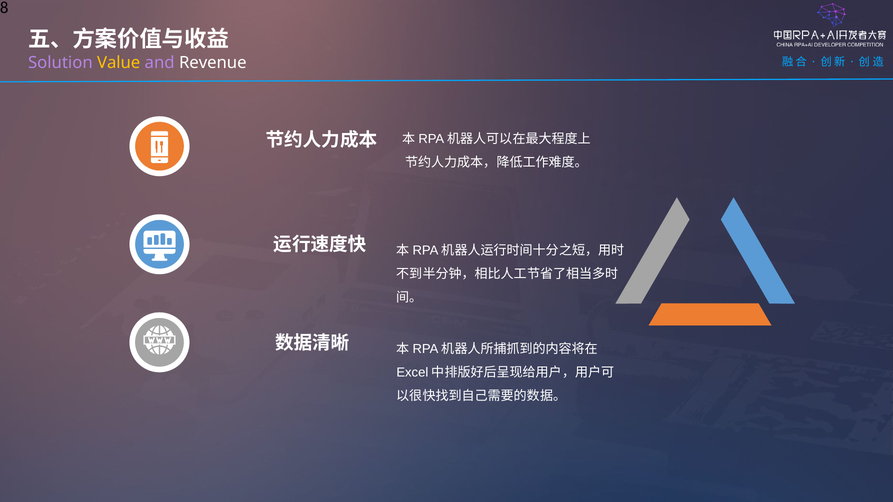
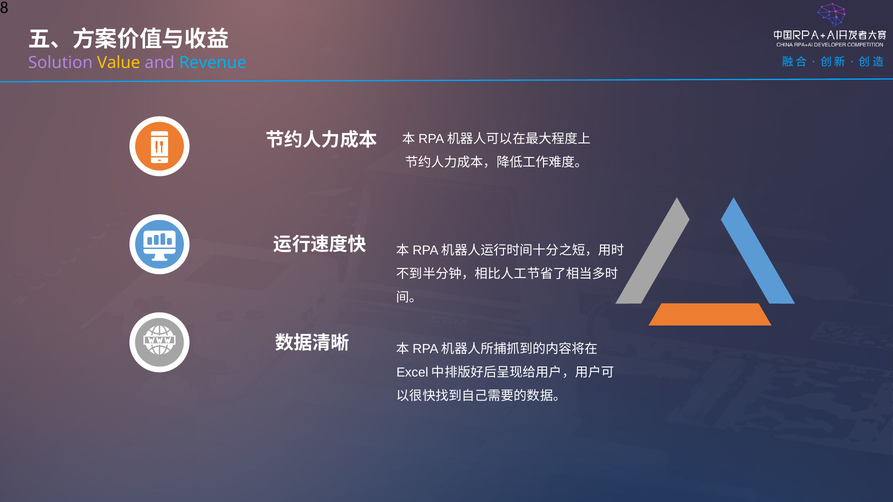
Revenue colour: white -> light blue (213, 63)
